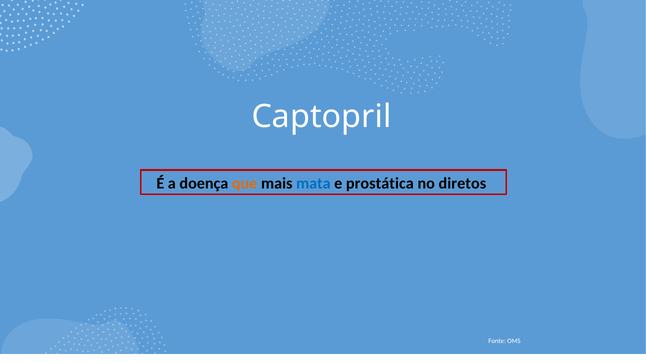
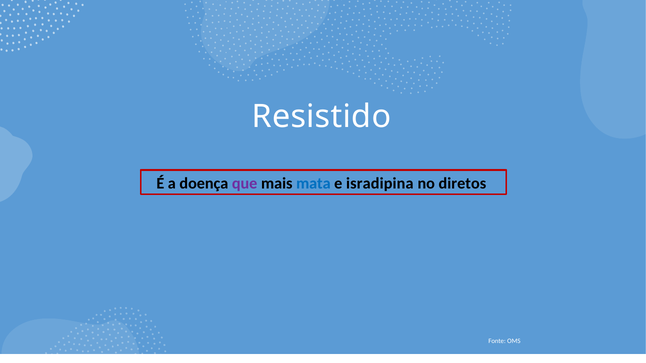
Captopril: Captopril -> Resistido (321, 117)
que colour: orange -> purple (245, 183)
prostática: prostática -> isradipina (380, 183)
